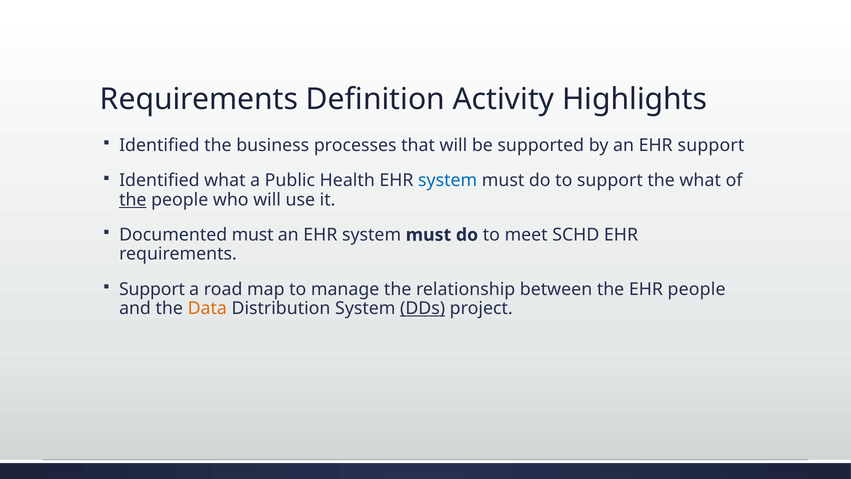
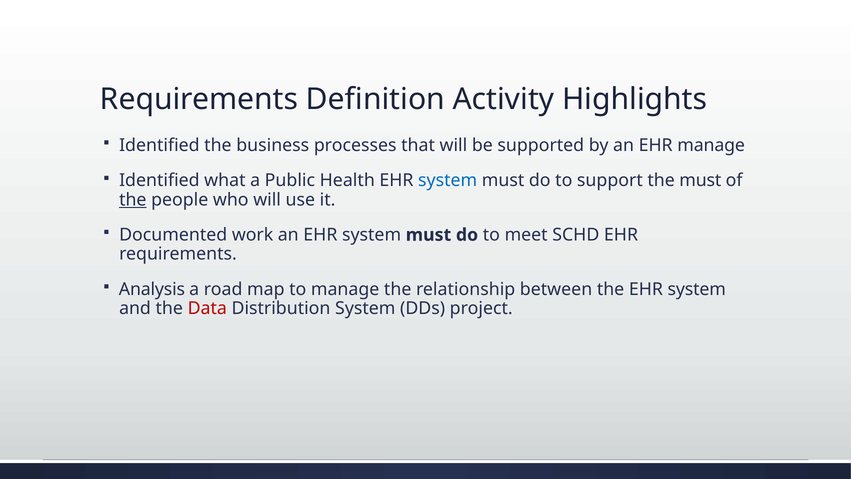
EHR support: support -> manage (711, 145)
the what: what -> must (700, 181)
Documented must: must -> work (253, 235)
Support: Support -> Analysis (152, 289)
the EHR people: people -> system (697, 289)
Data colour: orange -> red (207, 308)
DDs underline: present -> none (423, 308)
